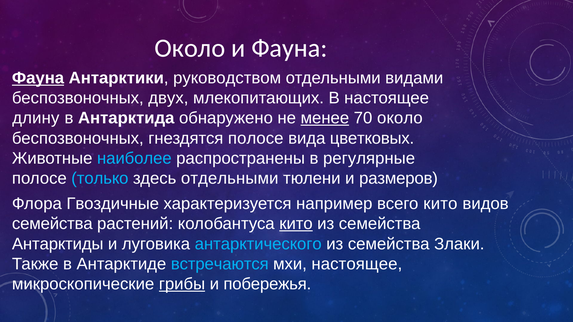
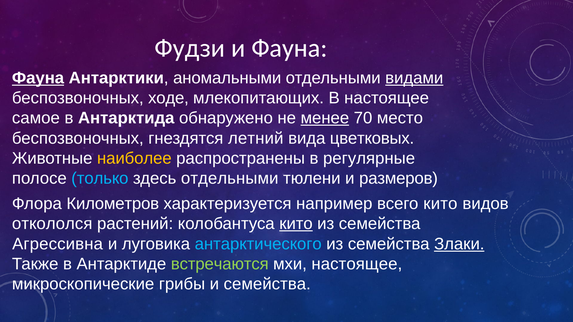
Около: Около -> Фудзи (190, 48)
руководством: руководством -> аномальными (227, 78)
видами underline: none -> present (414, 78)
двух: двух -> ходе (168, 98)
длину: длину -> самое (36, 118)
70 около: около -> место (400, 118)
гнездятся полосе: полосе -> летний (256, 138)
наиболее colour: light blue -> yellow (134, 158)
Гвоздичные: Гвоздичные -> Километров (113, 204)
семейства: семейства -> откололся (52, 224)
Антарктиды: Антарктиды -> Агрессивна (58, 244)
Злаки underline: none -> present (459, 244)
встречаются colour: light blue -> light green (220, 264)
грибы underline: present -> none (182, 284)
и побережья: побережья -> семейства (267, 284)
